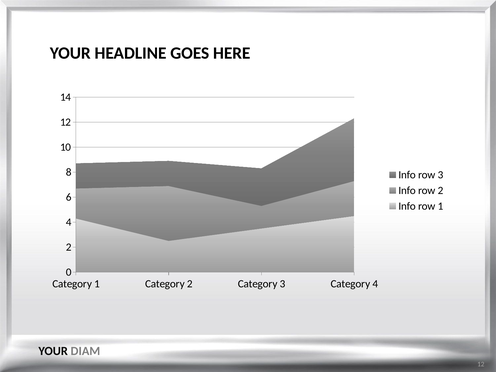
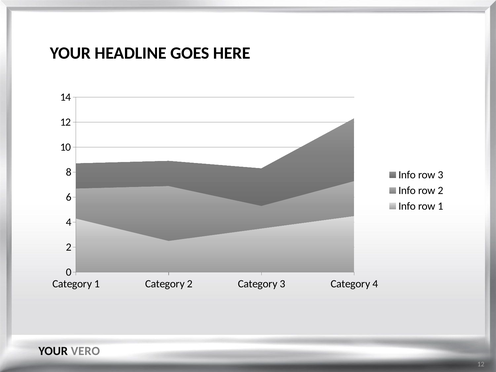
DIAM: DIAM -> VERO (85, 351)
